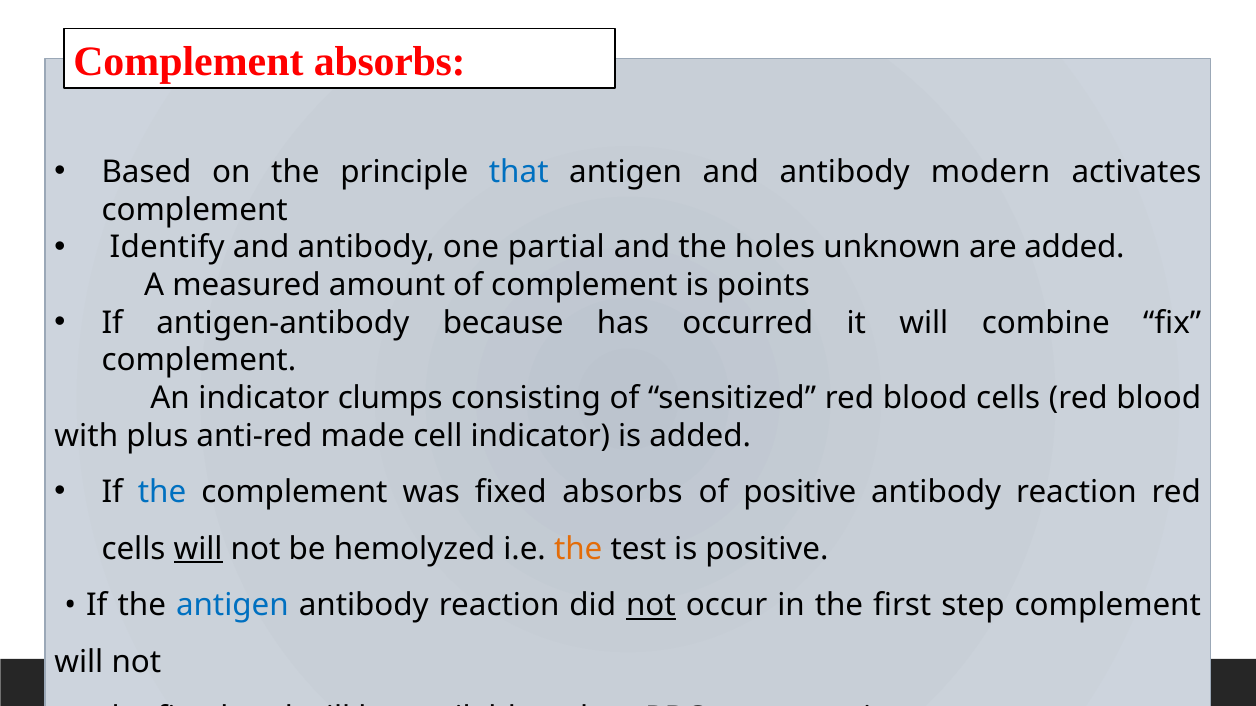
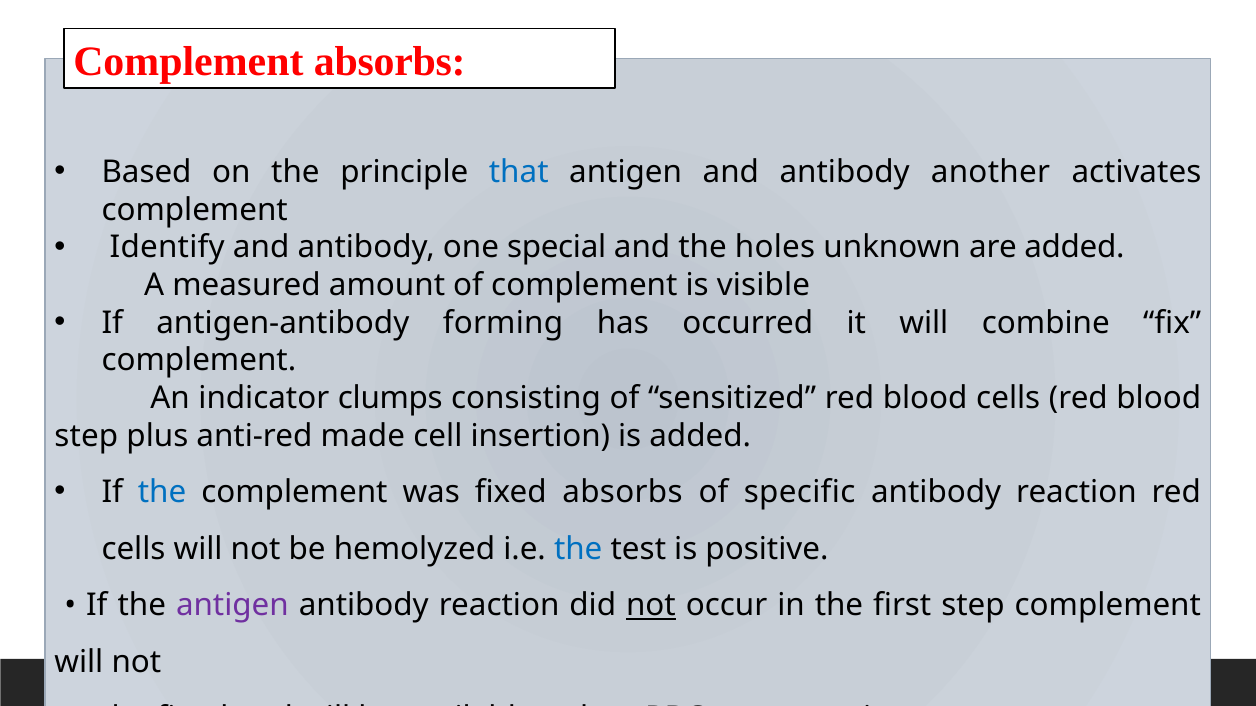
modern: modern -> another (990, 172)
partial: partial -> special (557, 248)
points: points -> visible (763, 285)
because: because -> forming (503, 323)
with: with -> step (86, 436)
cell indicator: indicator -> insertion (540, 436)
of positive: positive -> specific (800, 493)
will underline: present -> none (198, 549)
the colour: orange -> blue (578, 549)
antigen colour: blue -> purple (232, 606)
